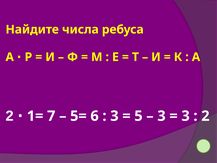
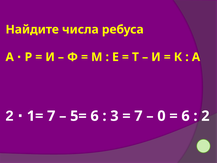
5: 5 -> 7 (138, 116)
3: 3 -> 0 (161, 116)
3: 3 -> 6 (186, 116)
